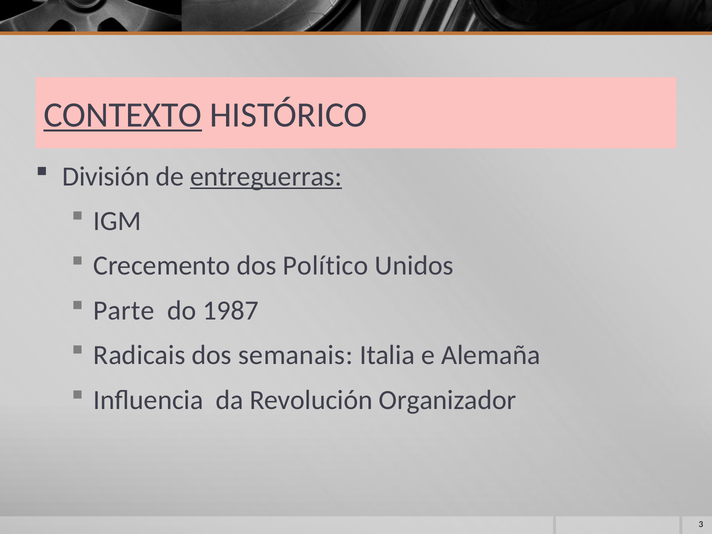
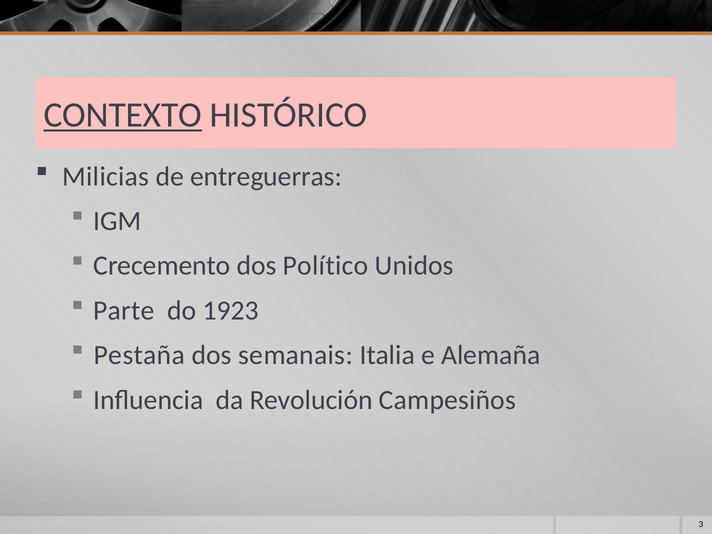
División: División -> Milicias (106, 176)
entreguerras underline: present -> none (266, 176)
1987: 1987 -> 1923 (231, 311)
Radicais: Radicais -> Pestaña (139, 355)
Organizador: Organizador -> Campesiños (448, 400)
